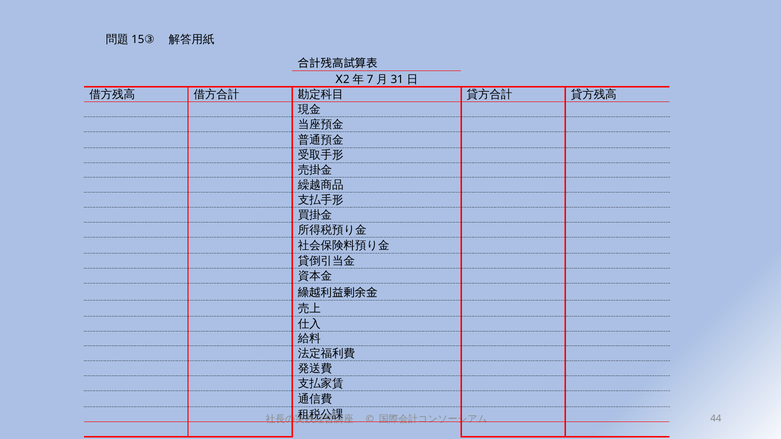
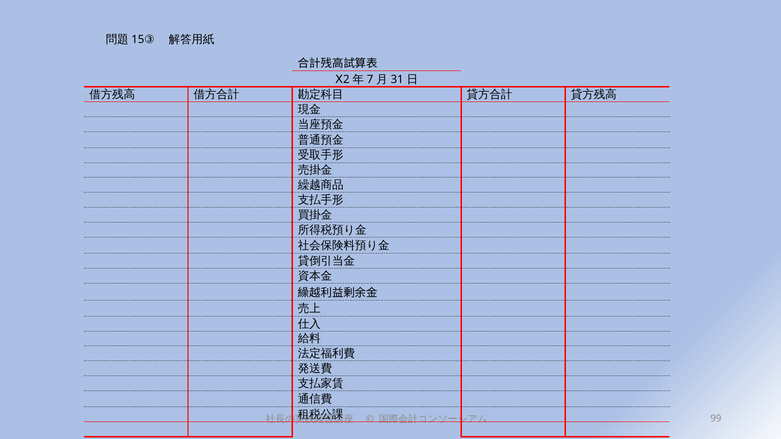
44: 44 -> 99 (716, 419)
